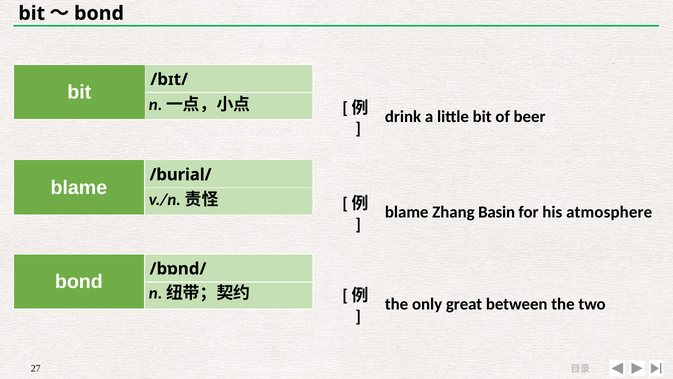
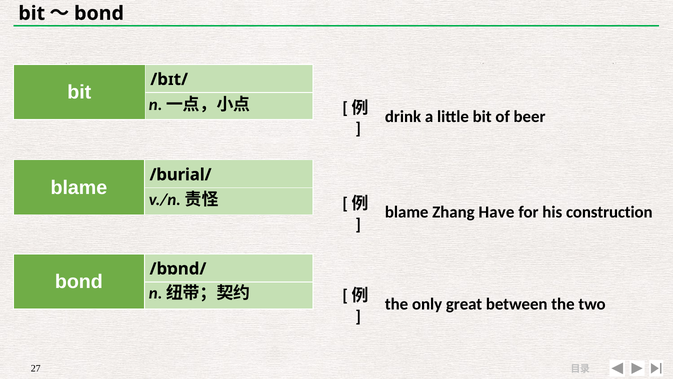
Basin: Basin -> Have (496, 212)
atmosphere: atmosphere -> construction (609, 212)
